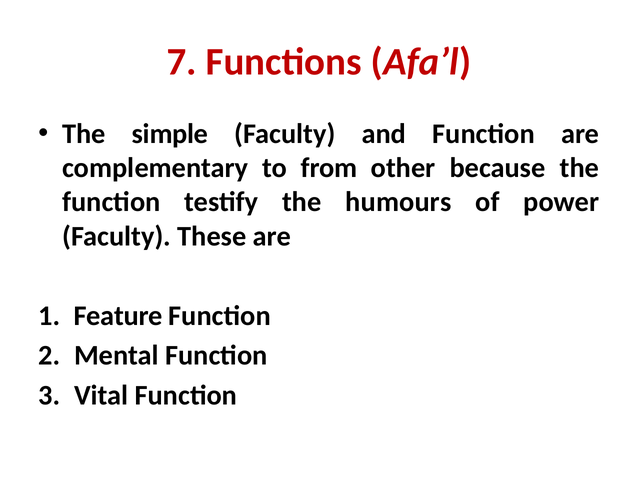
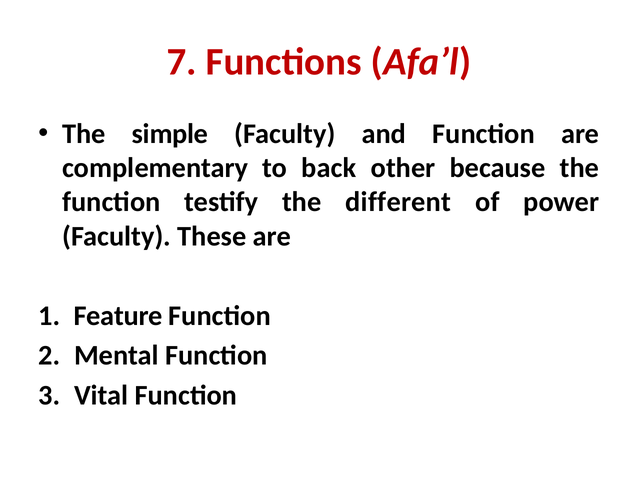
from: from -> back (329, 168)
humours: humours -> different (398, 202)
